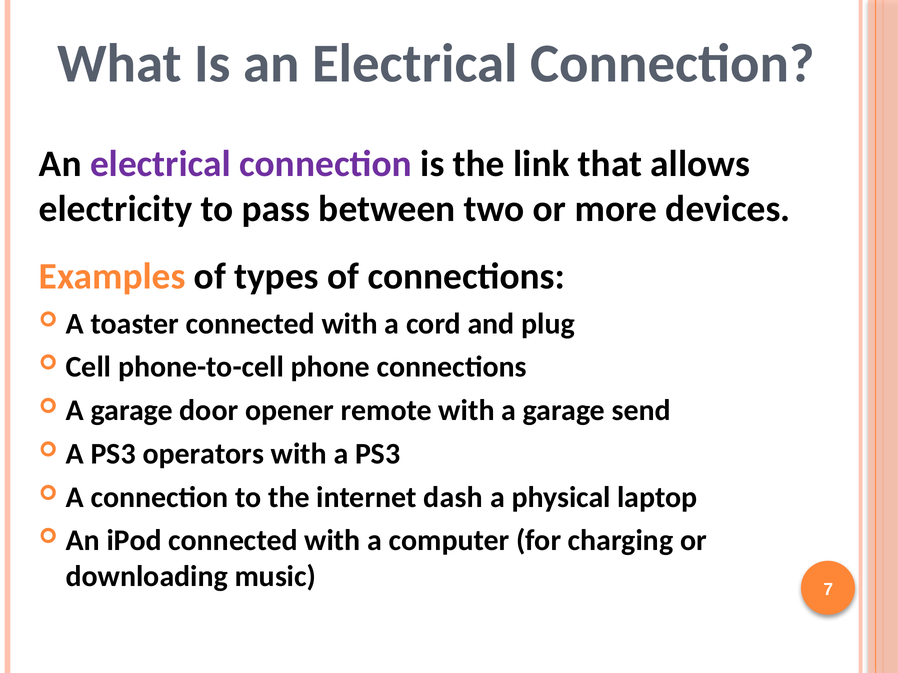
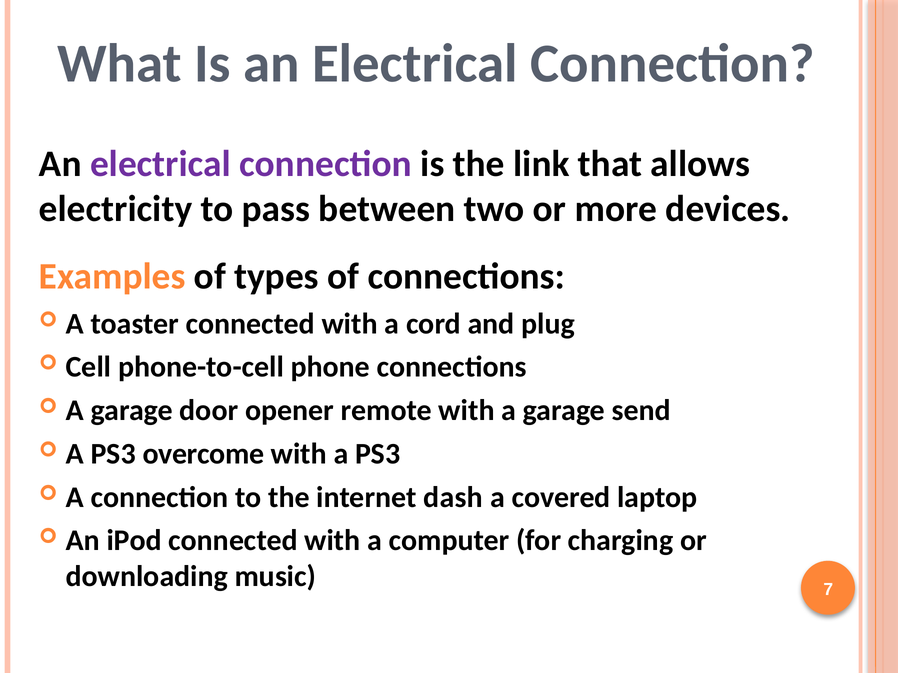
operators: operators -> overcome (203, 454)
physical: physical -> covered (561, 498)
